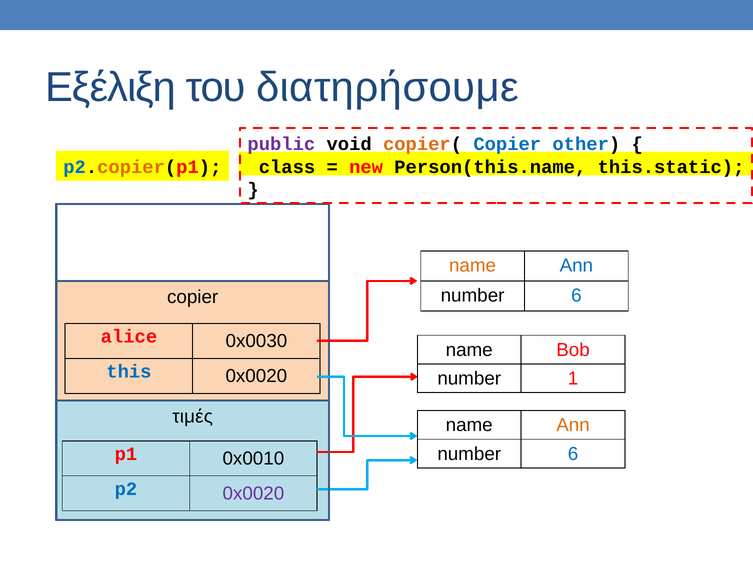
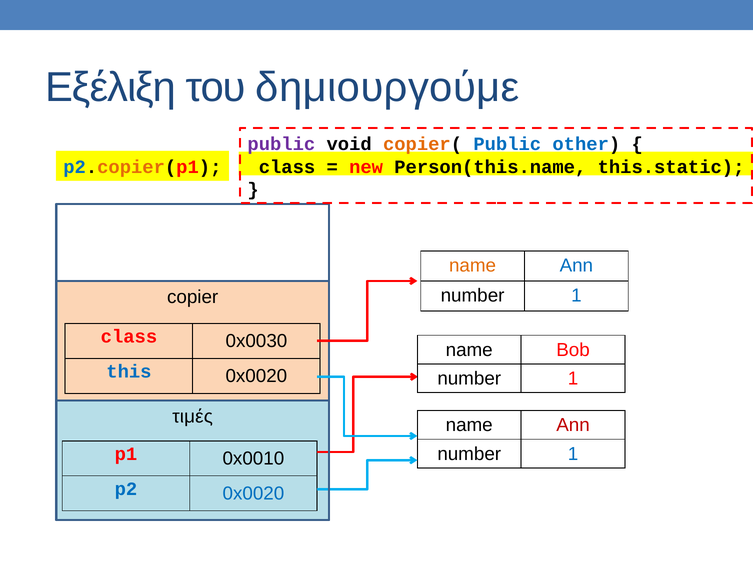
διατηρήσουμε: διατηρήσουμε -> δημιουργούμε (387, 88)
copier( Copier: Copier -> Public (507, 144)
6: 6 -> 1 (576, 296)
alice: alice -> class (129, 337)
Ann colour: orange -> red (573, 426)
6: 6 -> 1 (573, 454)
0x0020 colour: purple -> blue (253, 494)
